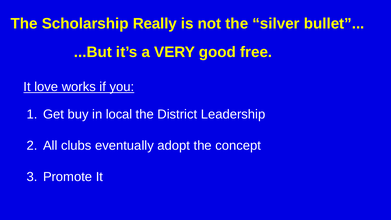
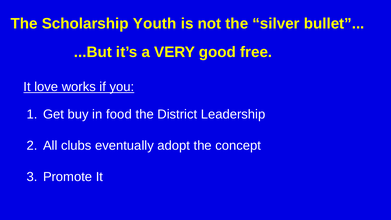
Really: Really -> Youth (155, 24)
local: local -> food (119, 114)
